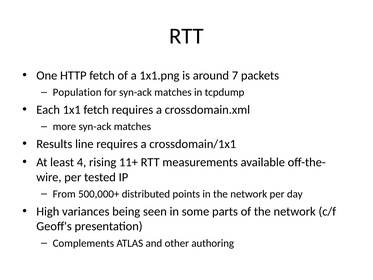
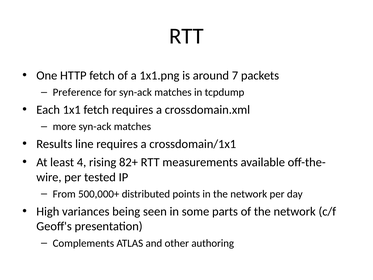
Population: Population -> Preference (77, 92)
11+: 11+ -> 82+ (129, 162)
